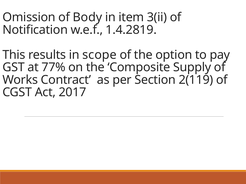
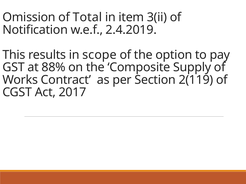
Body: Body -> Total (87, 17)
1.4.2819: 1.4.2819 -> 2.4.2019 (131, 30)
77%: 77% -> 88% (54, 67)
